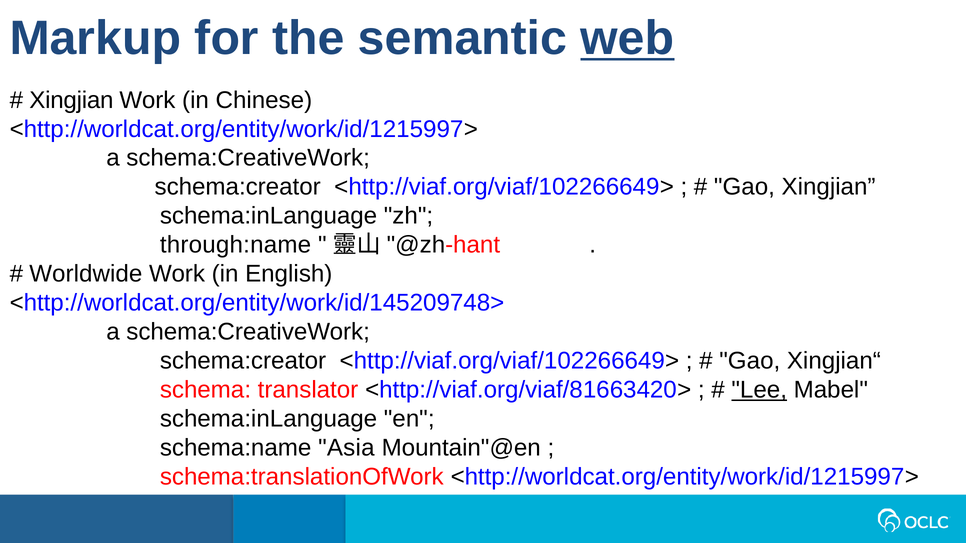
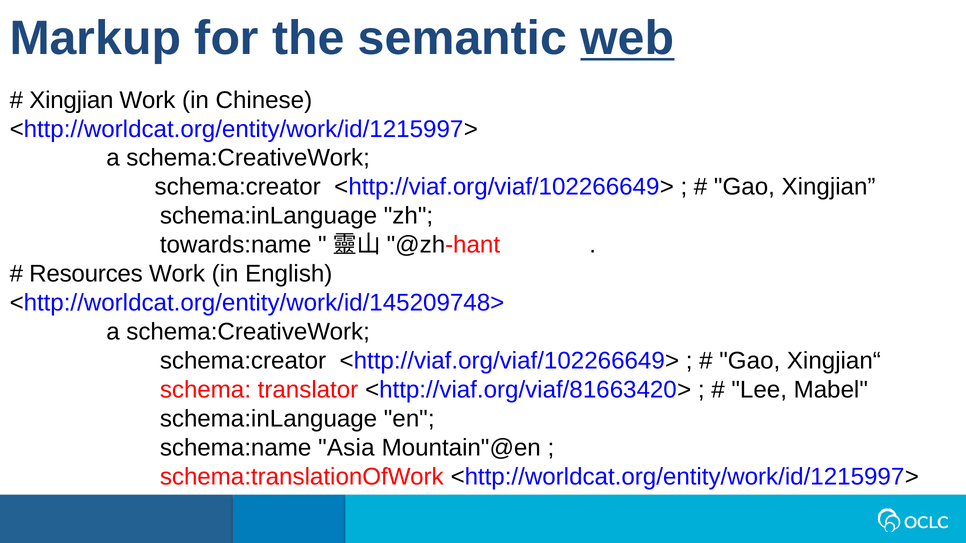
through:name: through:name -> towards:name (236, 245)
Worldwide: Worldwide -> Resources (86, 274)
Lee underline: present -> none (759, 390)
